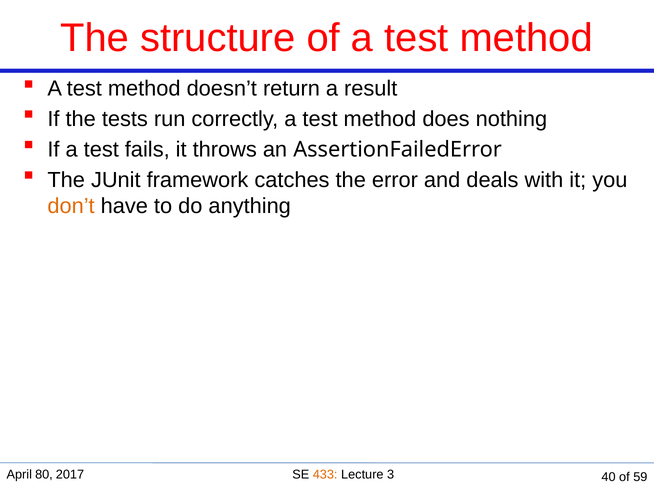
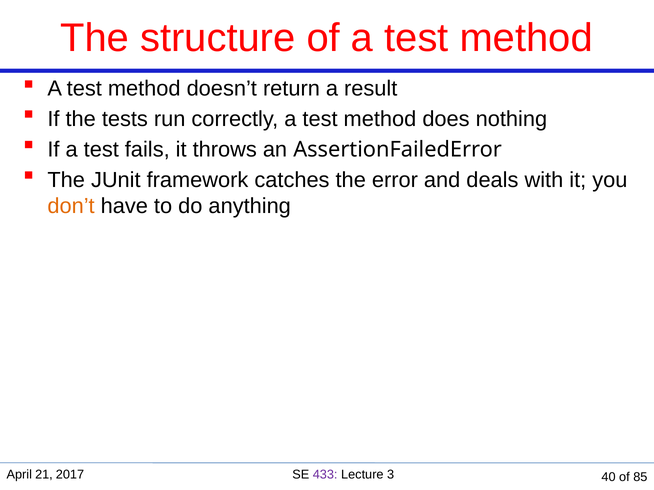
80: 80 -> 21 (44, 475)
433 colour: orange -> purple (325, 475)
59: 59 -> 85 (640, 478)
